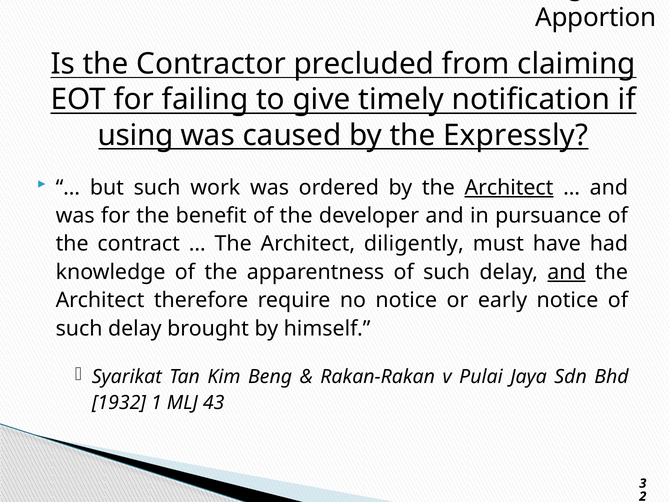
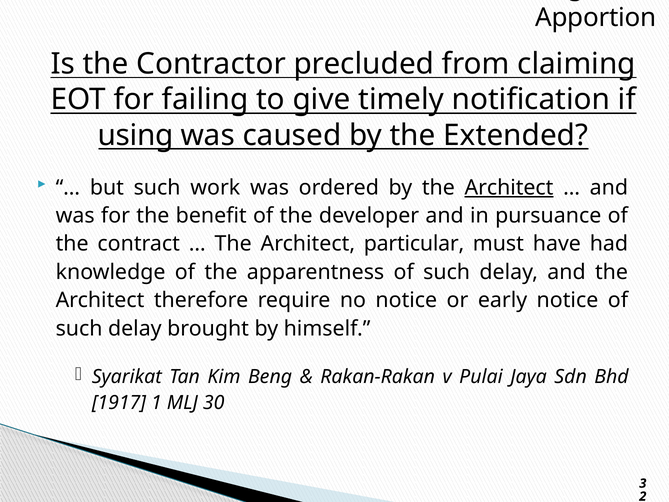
Expressly: Expressly -> Extended (516, 135)
diligently: diligently -> particular (414, 244)
and underline: present -> none (566, 272)
1932: 1932 -> 1917 (119, 402)
43: 43 -> 30 (214, 402)
